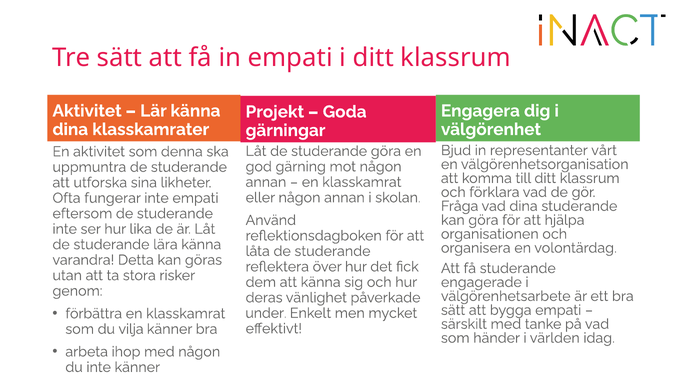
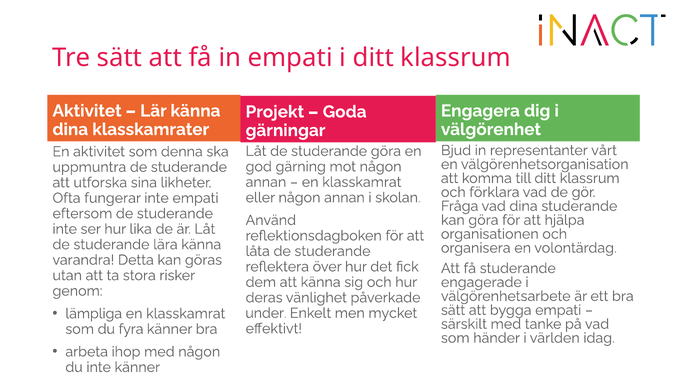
förbättra: förbättra -> lämpliga (94, 313)
vilja: vilja -> fyra (131, 329)
